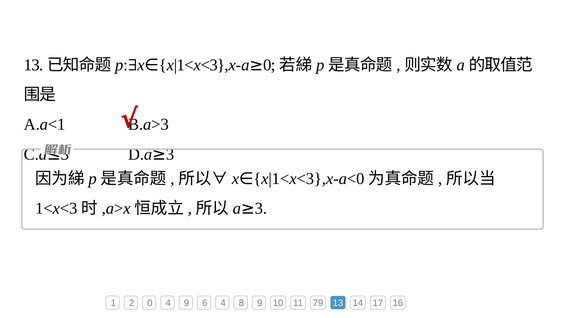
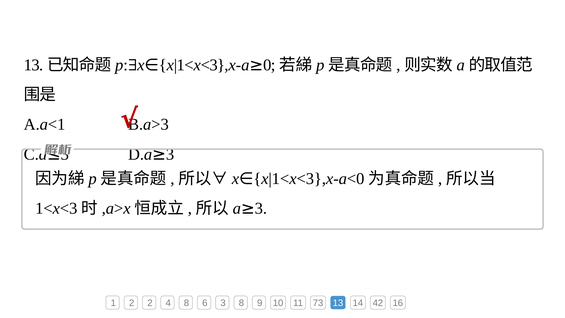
2 0: 0 -> 2 (150, 303)
4 9: 9 -> 8 (187, 303)
6 4: 4 -> 3 (223, 303)
79: 79 -> 73 (318, 303)
17: 17 -> 42 (378, 303)
